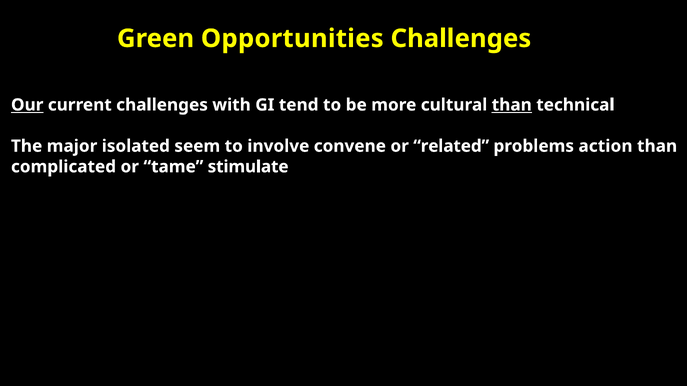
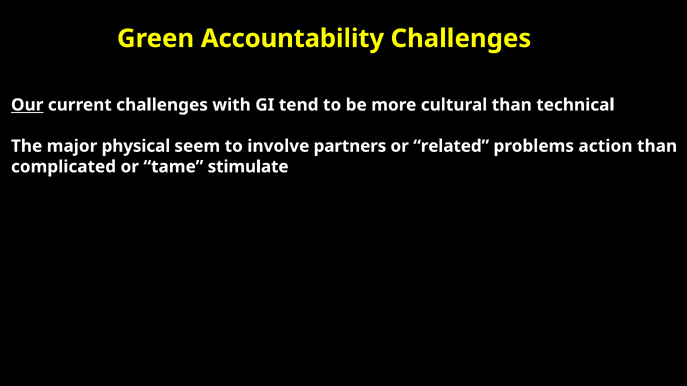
Opportunities: Opportunities -> Accountability (292, 39)
than underline: present -> none (512, 105)
isolated: isolated -> physical (136, 146)
convene: convene -> partners (350, 146)
